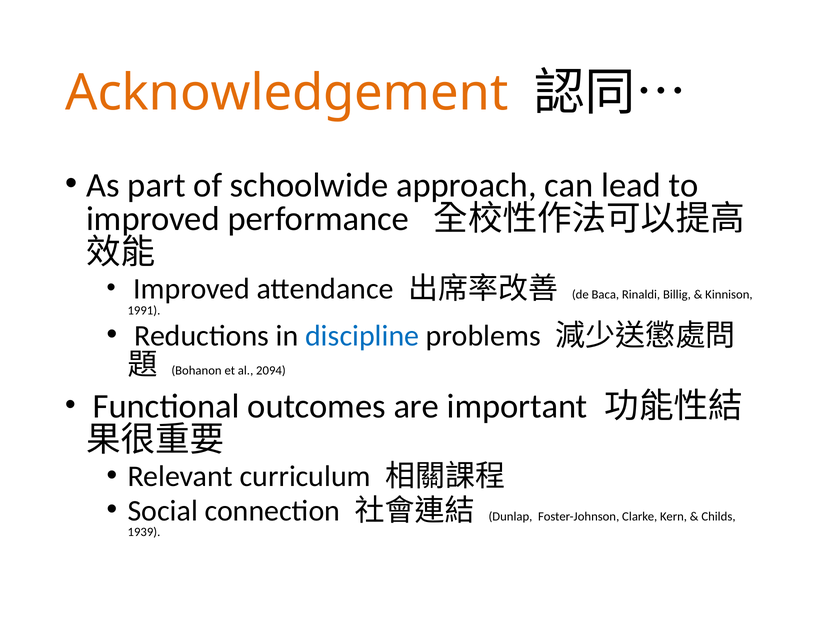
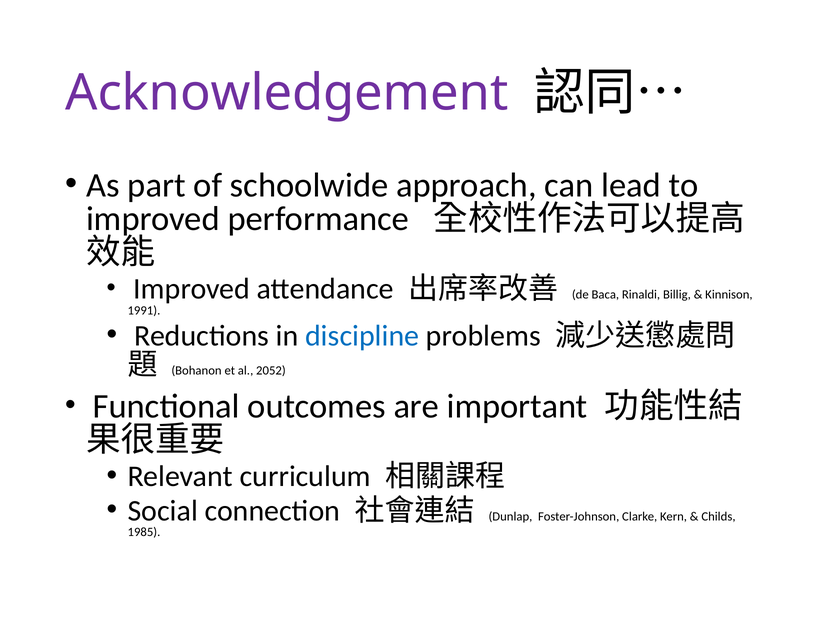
Acknowledgement colour: orange -> purple (287, 93)
2094: 2094 -> 2052 (271, 371)
1939: 1939 -> 1985 (144, 533)
